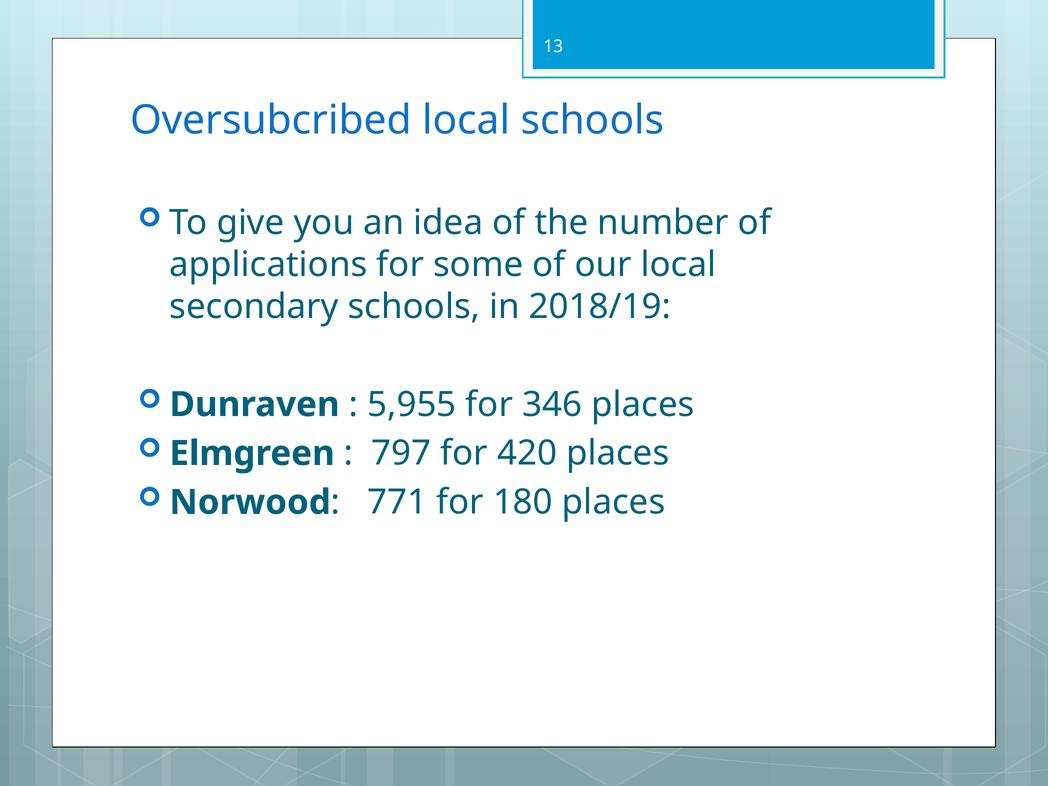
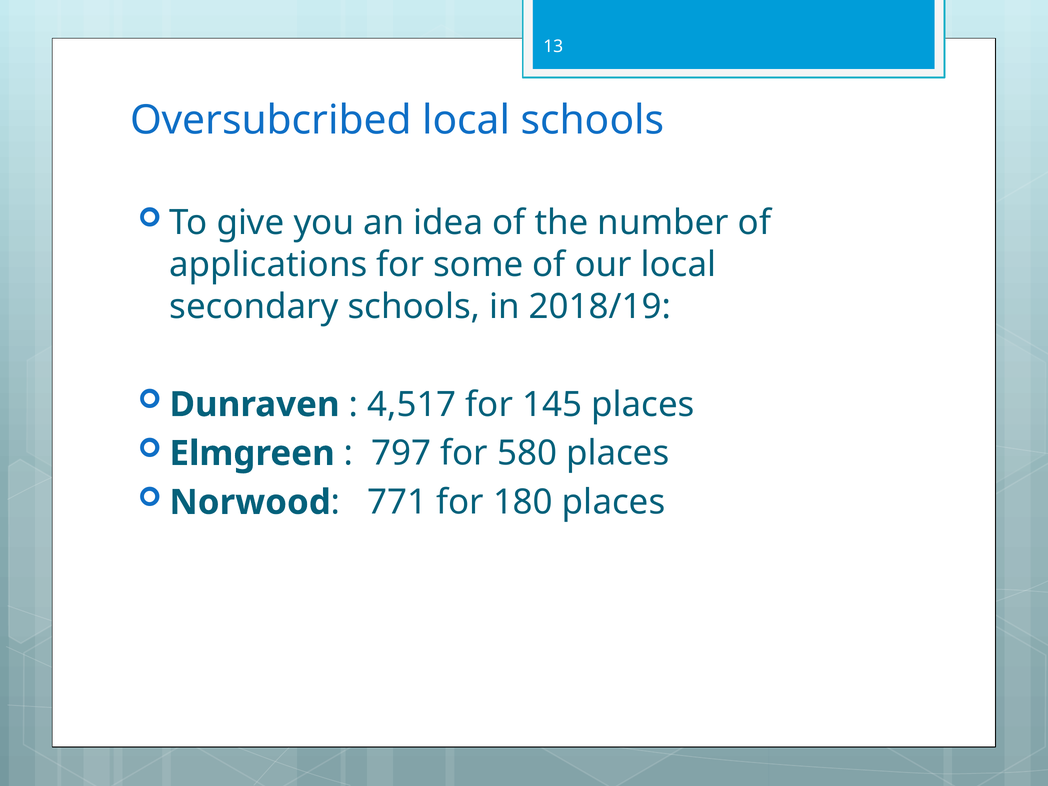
5,955: 5,955 -> 4,517 (412, 405)
346: 346 -> 145 (552, 405)
420: 420 -> 580 (527, 453)
